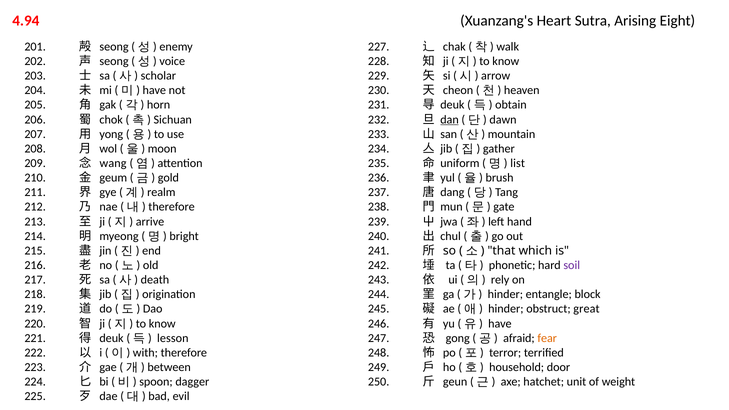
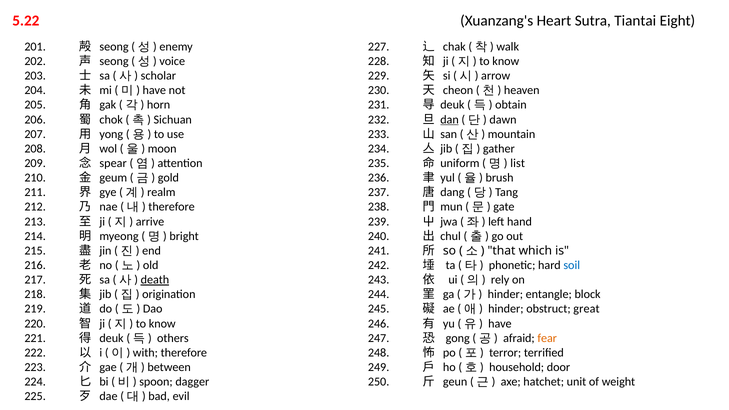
4.94: 4.94 -> 5.22 (26, 21)
Arising: Arising -> Tiantai (635, 21)
wang: wang -> spear (113, 163)
soil colour: purple -> blue (572, 265)
death underline: none -> present (155, 280)
lesson: lesson -> others (173, 338)
